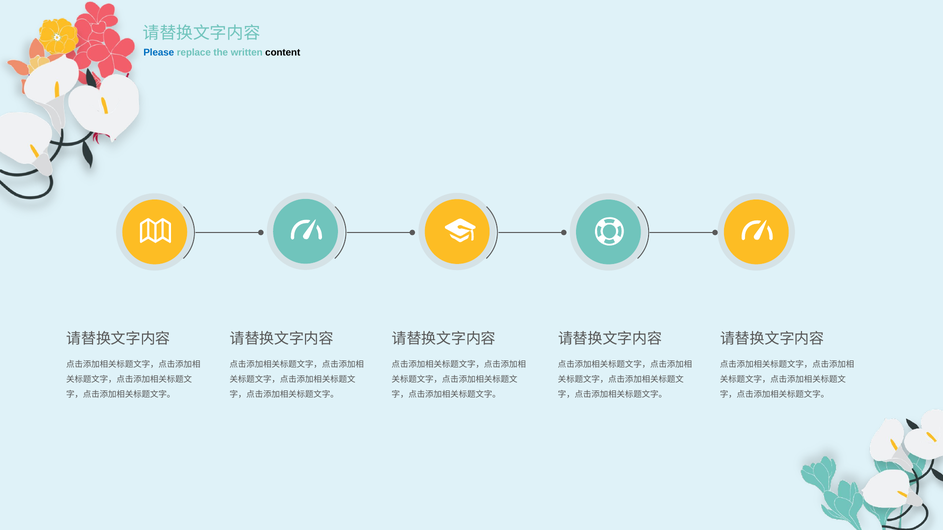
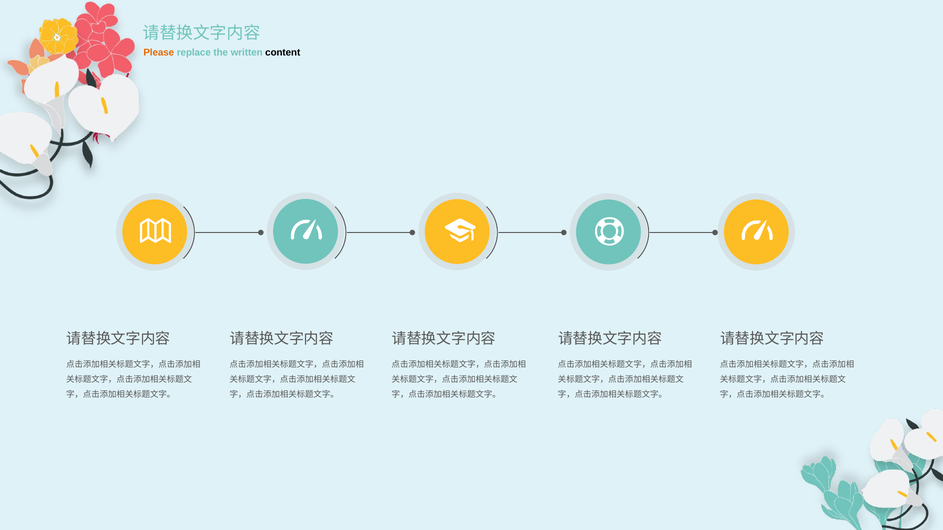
Please colour: blue -> orange (159, 52)
